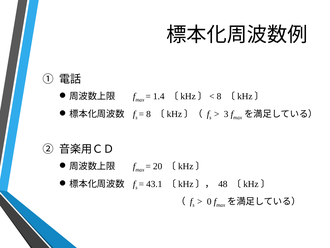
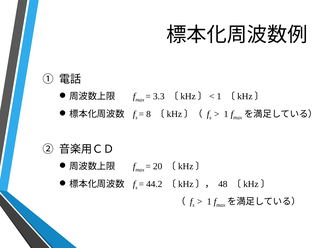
1.4: 1.4 -> 3.3 (159, 96)
〔kHz〕< 8: 8 -> 1 (219, 96)
3: 3 -> 1 (226, 114)
43.1: 43.1 -> 44.2 (154, 184)
0: 0 -> 1 (209, 201)
